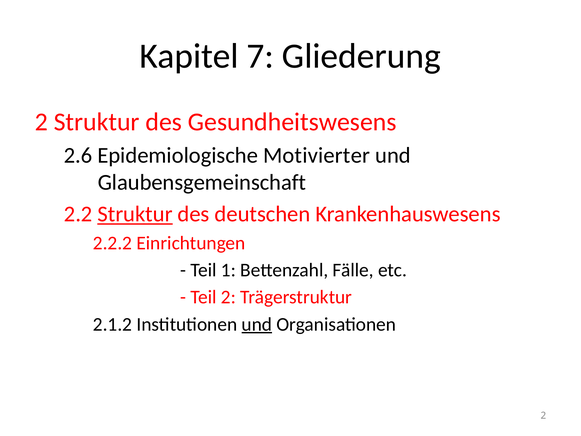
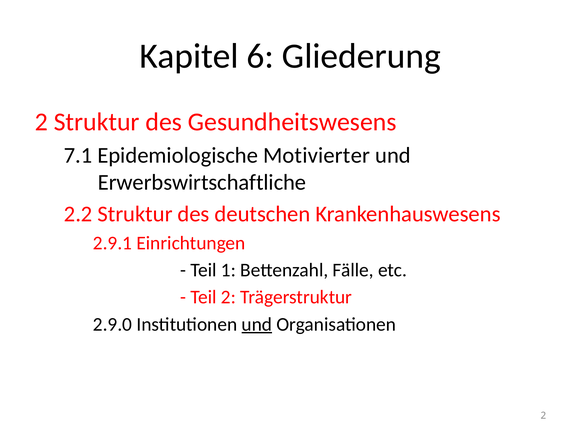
7: 7 -> 6 (260, 56)
2.6: 2.6 -> 7.1 (78, 155)
Glaubensgemeinschaft: Glaubensgemeinschaft -> Erwerbswirtschaftliche (202, 182)
Struktur underline: present -> none (135, 214)
2.2.2: 2.2.2 -> 2.9.1 (113, 243)
2.1.2: 2.1.2 -> 2.9.0 (113, 324)
